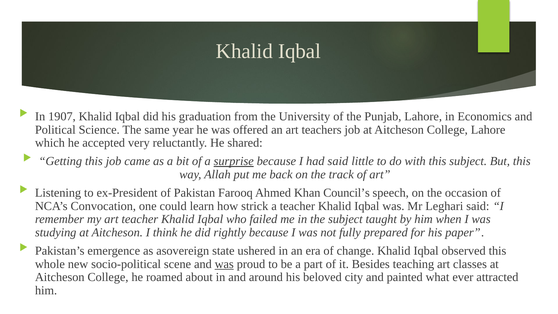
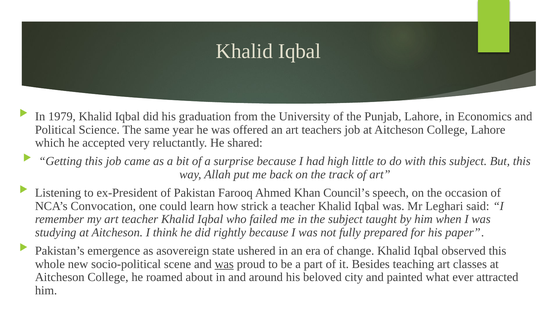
1907: 1907 -> 1979 (62, 116)
surprise underline: present -> none (234, 161)
had said: said -> high (338, 161)
